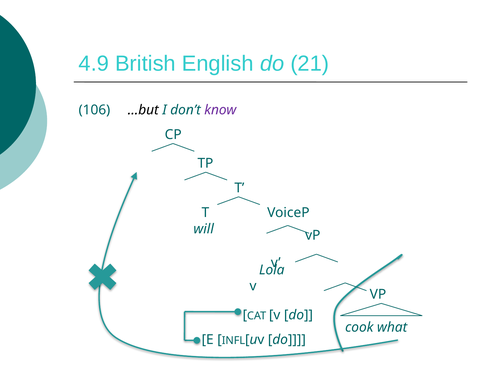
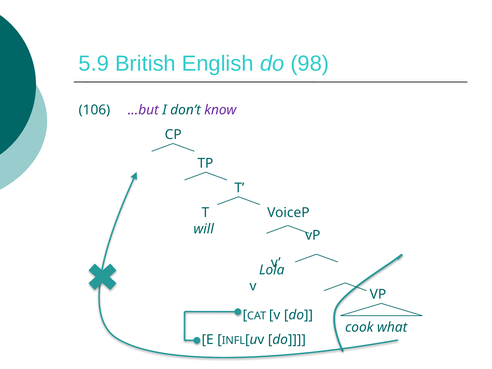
4.9: 4.9 -> 5.9 (94, 64)
21: 21 -> 98 (310, 64)
…but colour: black -> purple (143, 110)
